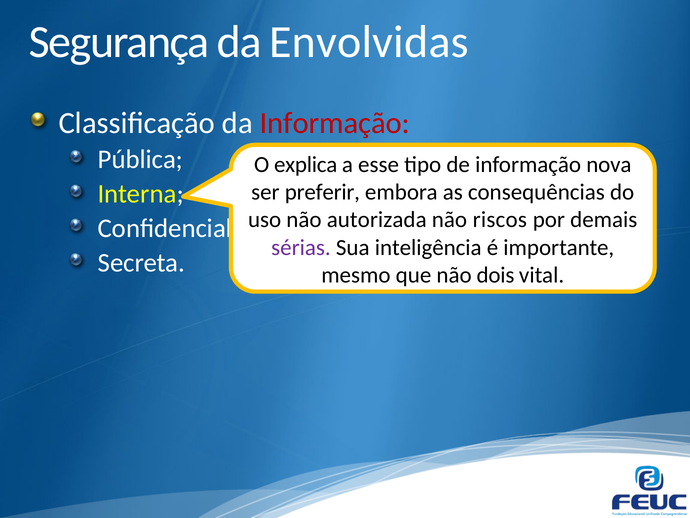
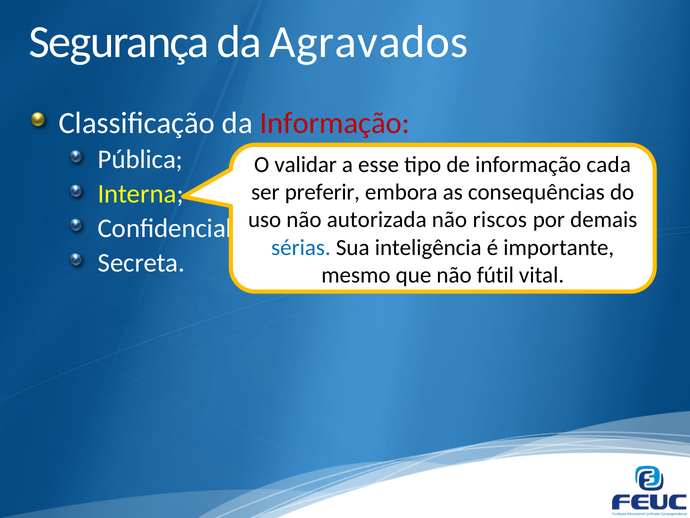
Envolvidas: Envolvidas -> Agravados (369, 42)
explica: explica -> validar (306, 164)
nova: nova -> cada (609, 164)
sérias colour: purple -> blue (301, 247)
dois: dois -> fútil (495, 275)
